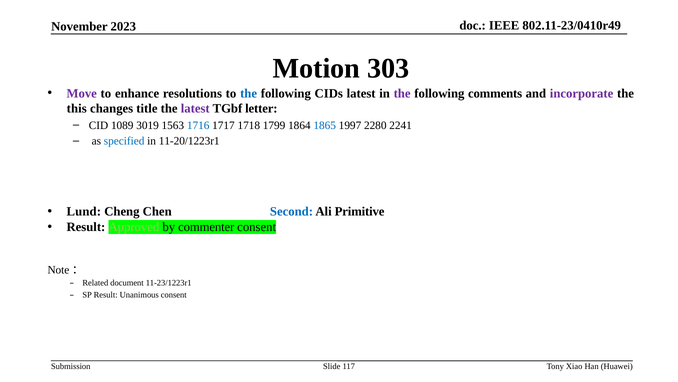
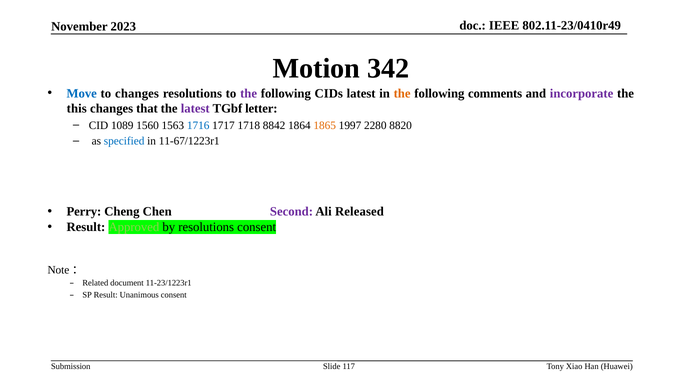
303: 303 -> 342 (388, 68)
Move colour: purple -> blue (82, 93)
to enhance: enhance -> changes (137, 93)
the colour: blue -> purple (249, 93)
the colour: purple -> orange (402, 93)
title: title -> that (147, 109)
3019: 3019 -> 1560 (148, 125)
1799: 1799 -> 8842 (274, 125)
1865 colour: blue -> orange (325, 125)
2241: 2241 -> 8820 (401, 125)
11-20/1223r1: 11-20/1223r1 -> 11-67/1223r1 (189, 141)
Lund: Lund -> Perry (84, 211)
Second colour: blue -> purple (291, 211)
Primitive: Primitive -> Released (359, 211)
by commenter: commenter -> resolutions (206, 227)
